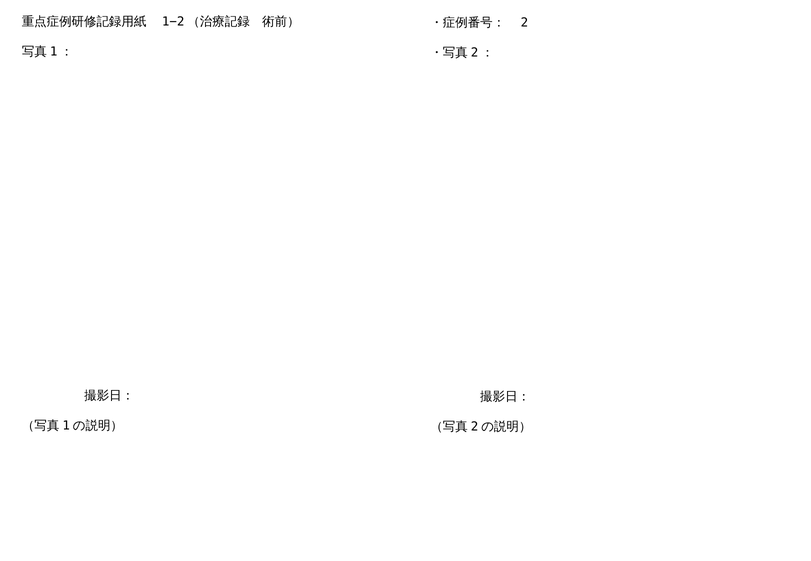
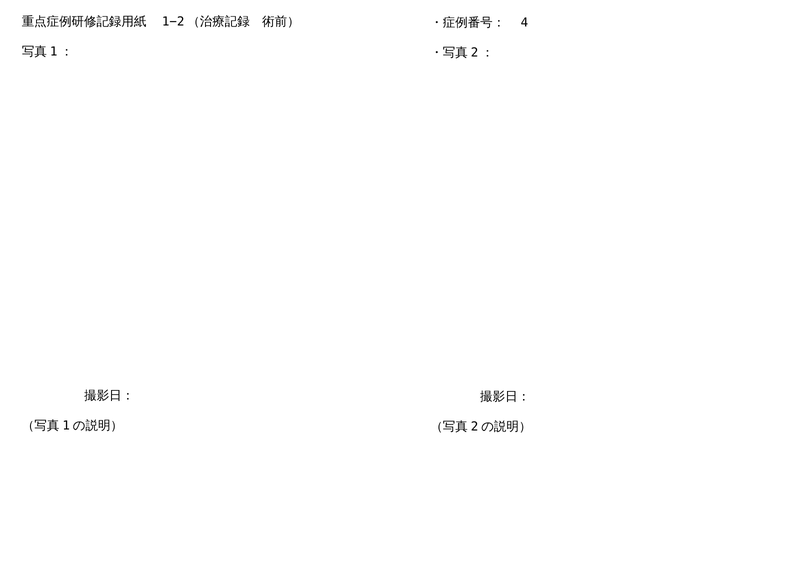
2: 2 -> 4 (524, 23)
